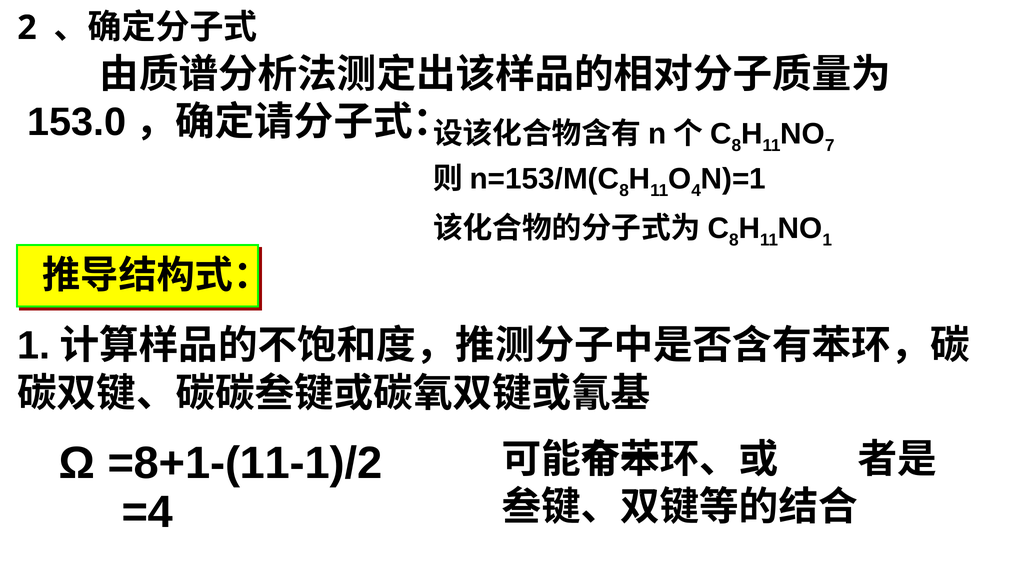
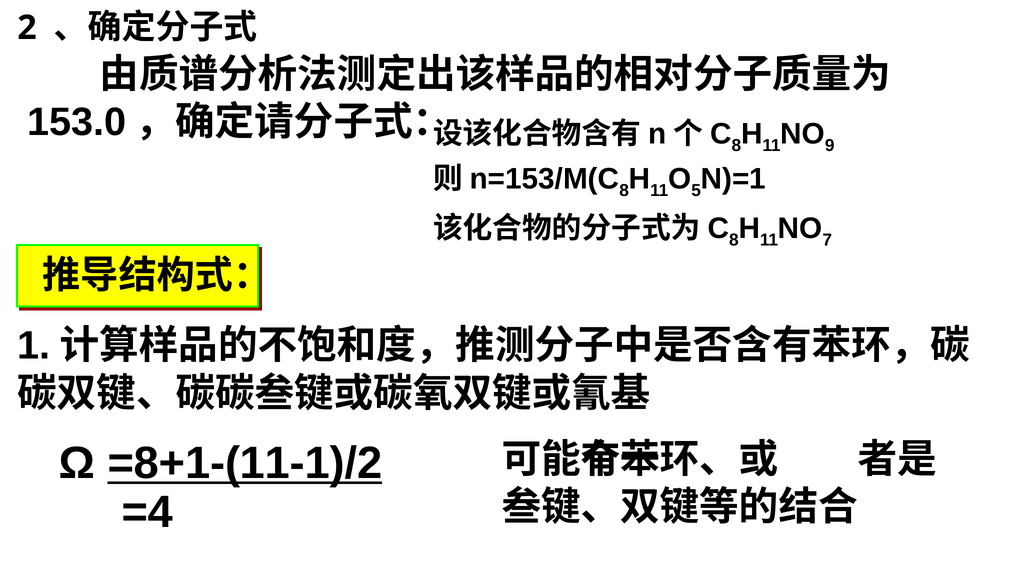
7: 7 -> 9 (830, 145)
4: 4 -> 5 (696, 191)
1: 1 -> 7 (827, 240)
=8+1-(11-1)/2 underline: none -> present (245, 464)
